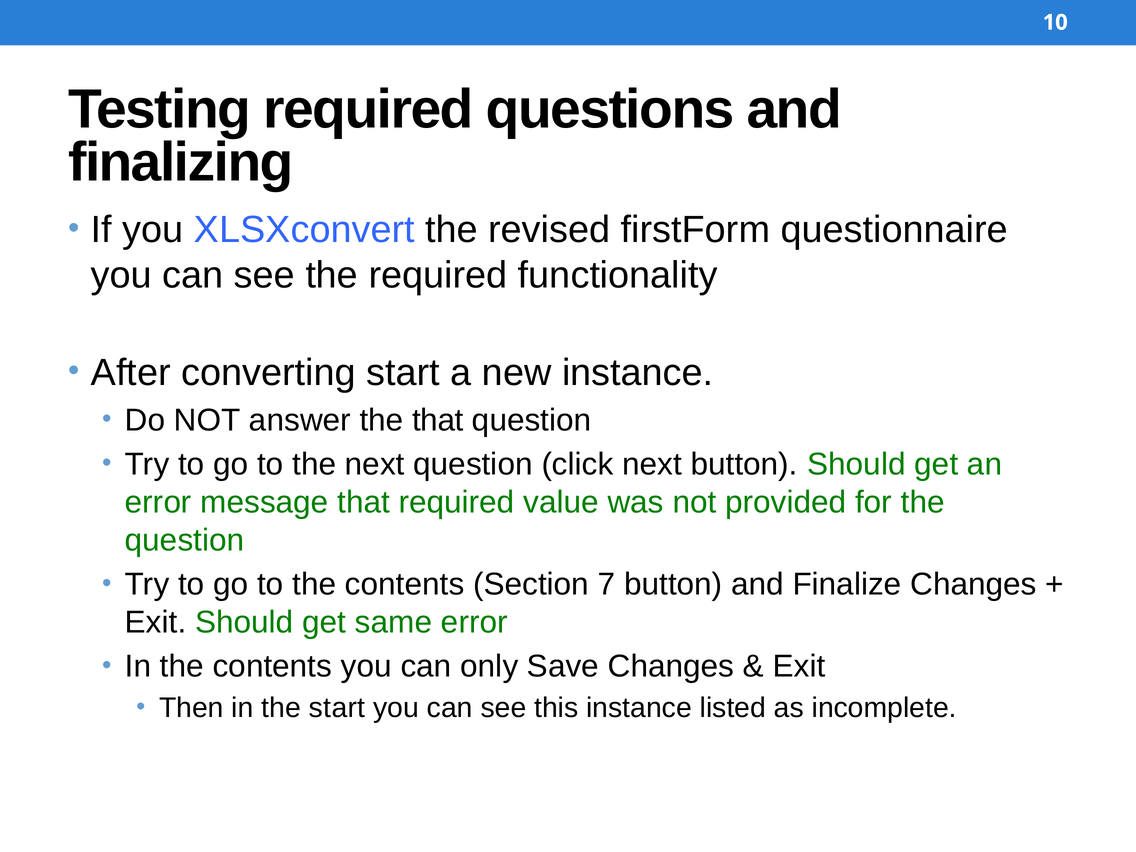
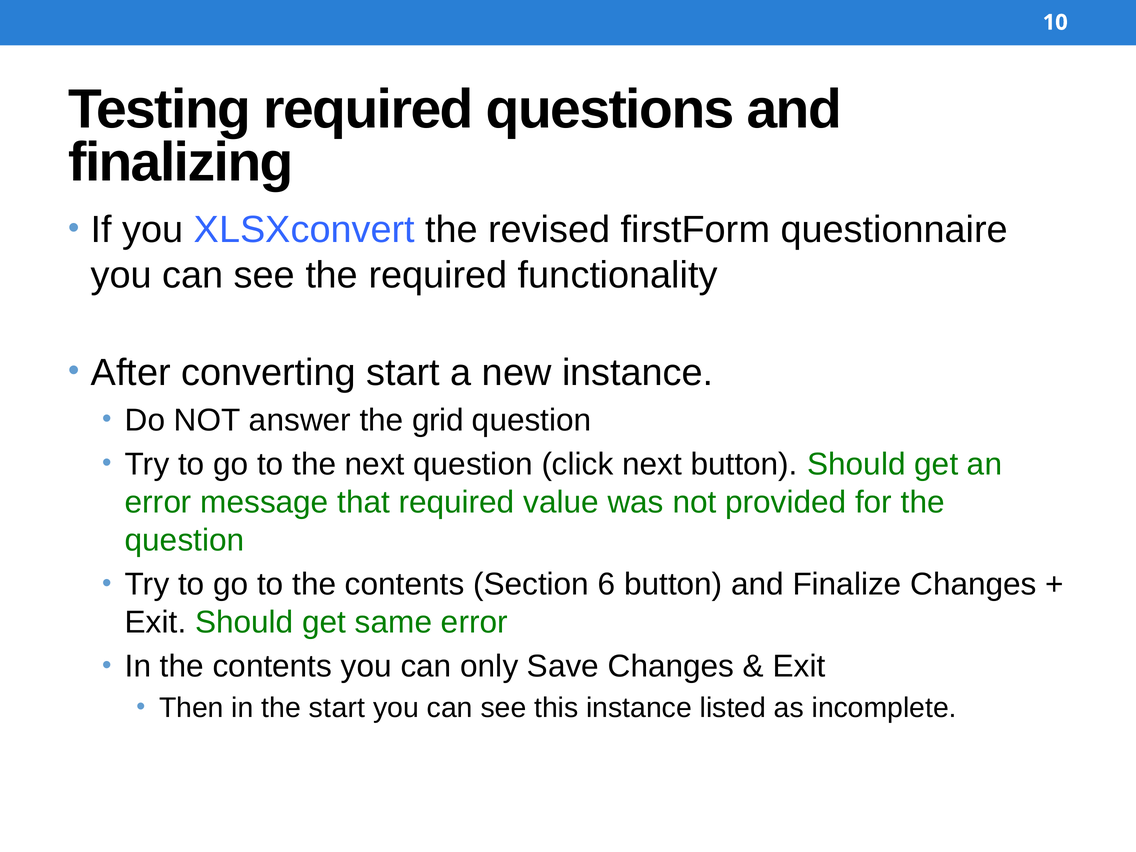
the that: that -> grid (438, 420)
7: 7 -> 6 (607, 584)
